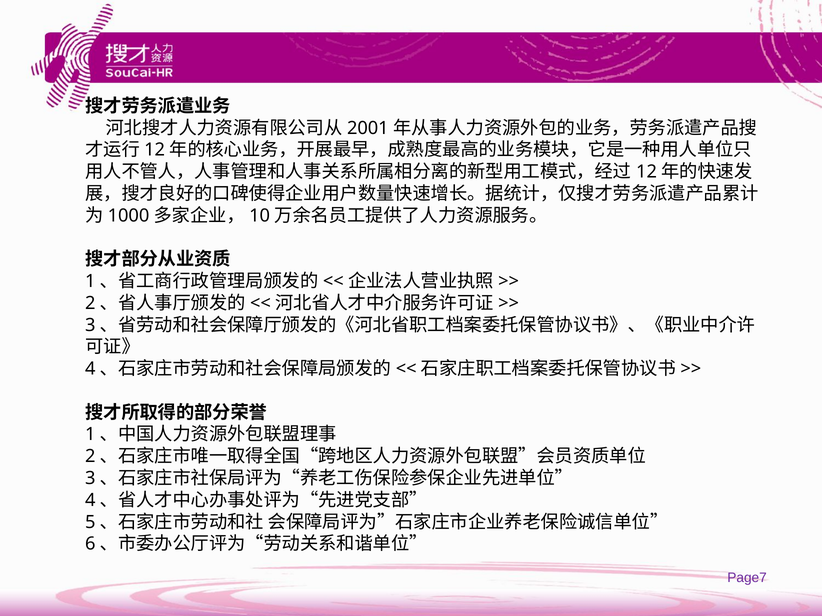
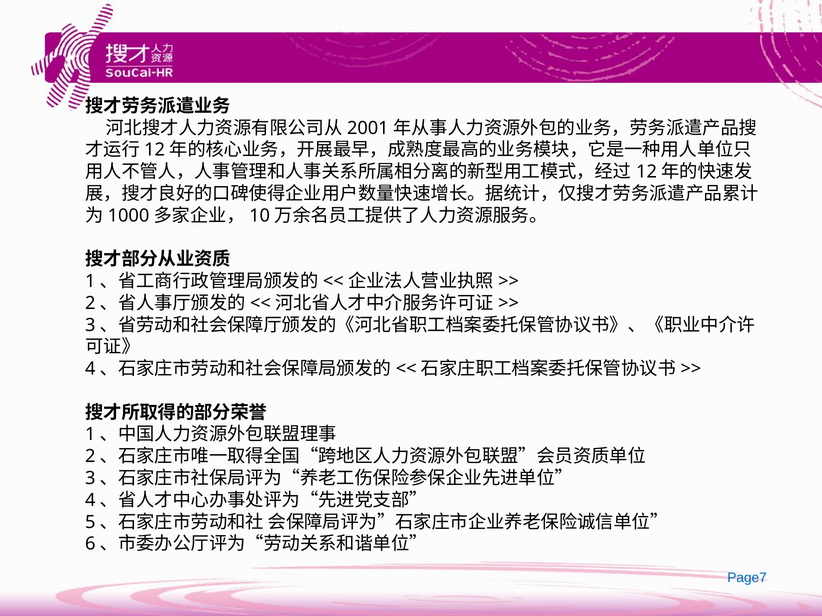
Page7 colour: purple -> blue (747, 578)
